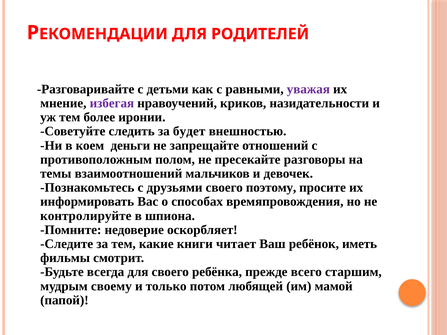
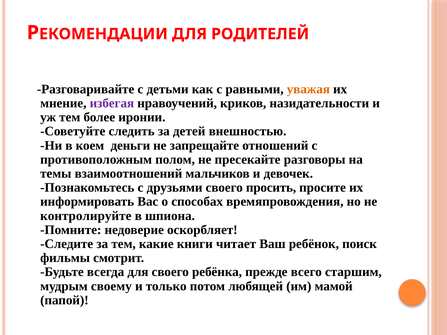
уважая colour: purple -> orange (308, 89)
будет: будет -> детей (189, 131)
поэтому: поэтому -> просить (271, 188)
иметь: иметь -> поиск (360, 244)
